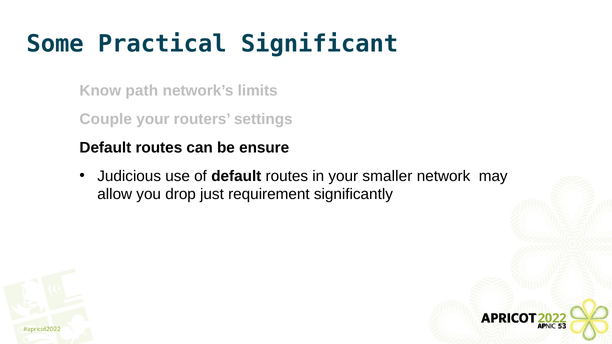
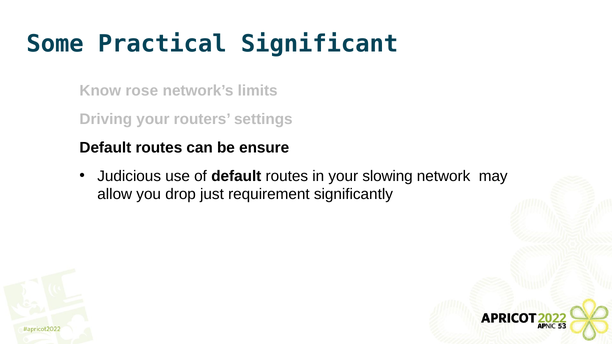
path: path -> rose (142, 91)
Couple: Couple -> Driving (106, 119)
smaller: smaller -> slowing (388, 176)
